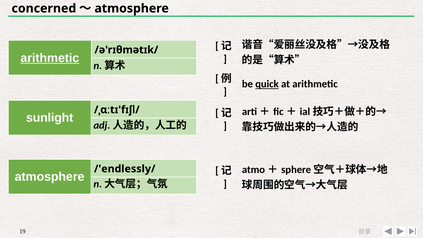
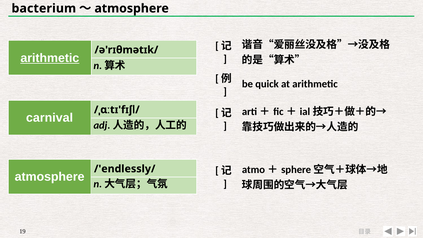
concerned: concerned -> bacterium (44, 8)
quick underline: present -> none (267, 84)
sunlight: sunlight -> carnival (50, 118)
